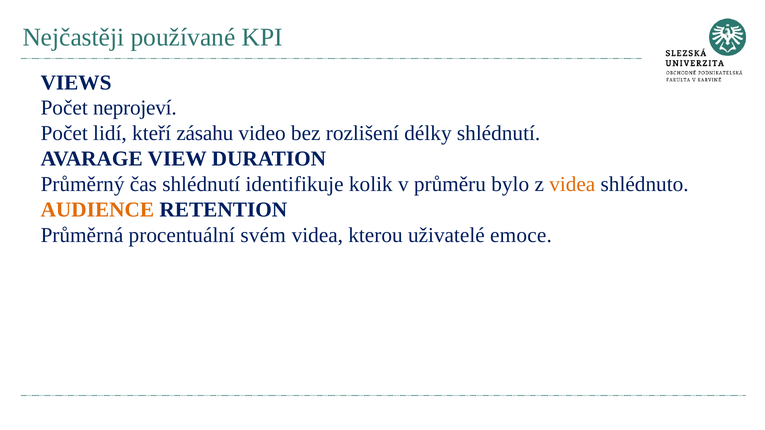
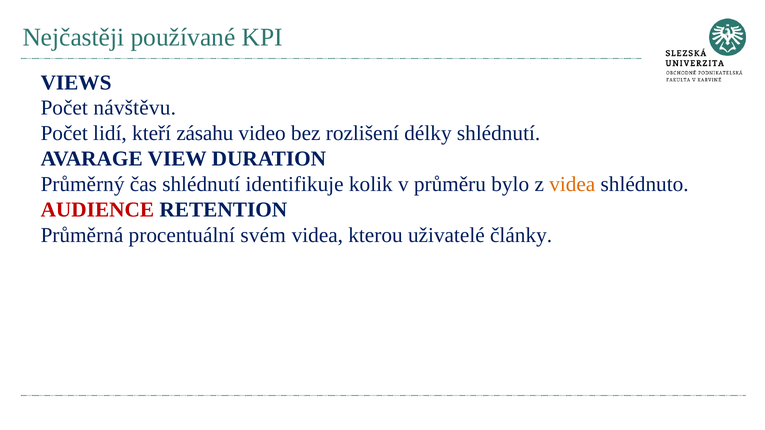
neprojeví: neprojeví -> návštěvu (135, 108)
AUDIENCE colour: orange -> red (97, 210)
emoce: emoce -> články (521, 236)
